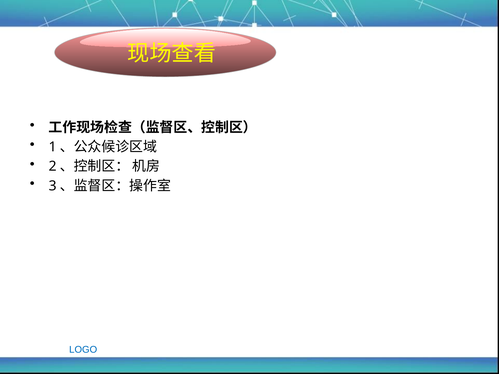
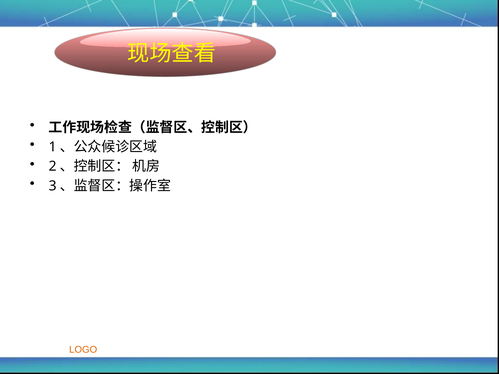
LOGO colour: blue -> orange (83, 350)
